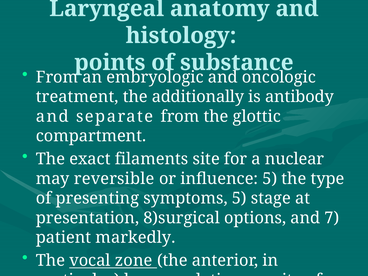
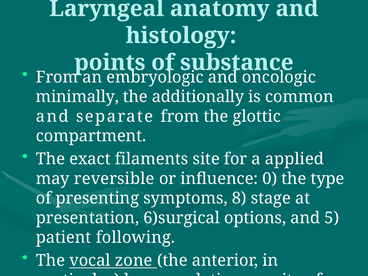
treatment: treatment -> minimally (77, 97)
antibody: antibody -> common (299, 97)
nuclear: nuclear -> applied (294, 159)
influence 5: 5 -> 0 (270, 179)
symptoms 5: 5 -> 8 (239, 198)
8)surgical: 8)surgical -> 6)surgical (182, 218)
7: 7 -> 5 (332, 218)
markedly: markedly -> following (135, 238)
